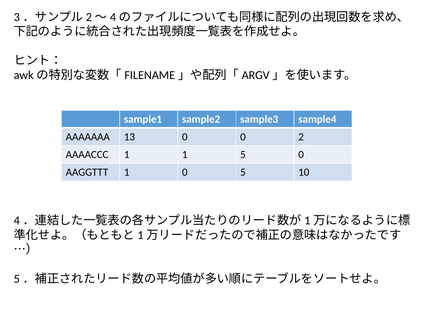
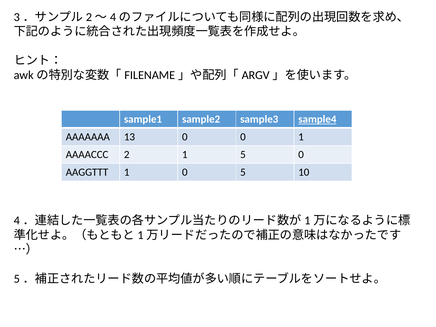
sample4 underline: none -> present (317, 119)
0 2: 2 -> 1 (301, 137)
AAAACCC 1: 1 -> 2 (127, 155)
